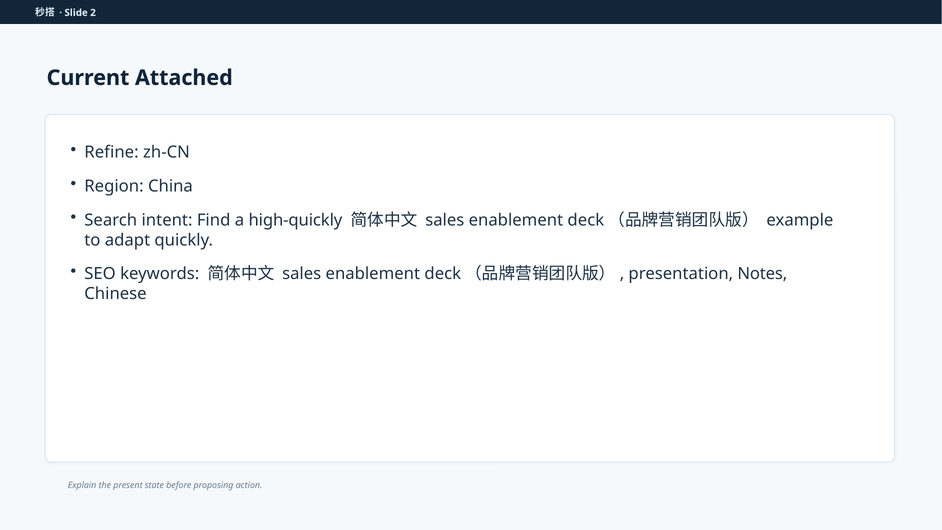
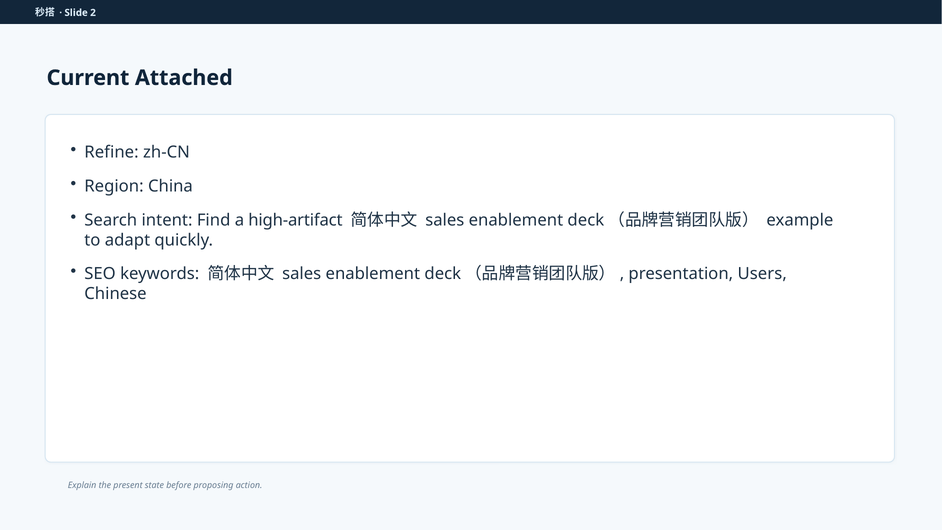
high-quickly: high-quickly -> high-artifact (295, 220)
Notes: Notes -> Users (762, 274)
